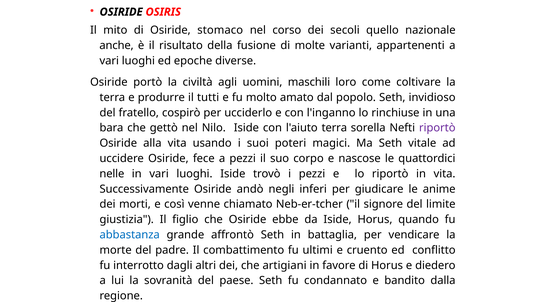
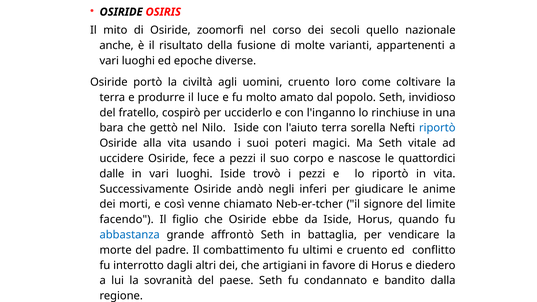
stomaco: stomaco -> zoomorfi (220, 30)
uomini maschili: maschili -> cruento (309, 82)
tutti: tutti -> luce (208, 97)
riportò colour: purple -> blue (437, 128)
nelle: nelle -> dalle (112, 174)
giustizia: giustizia -> facendo (127, 220)
